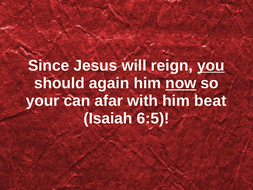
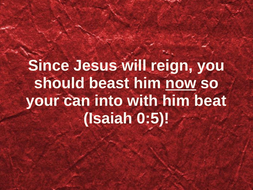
you underline: present -> none (211, 65)
again: again -> beast (109, 83)
afar: afar -> into (109, 101)
6:5: 6:5 -> 0:5 (153, 118)
